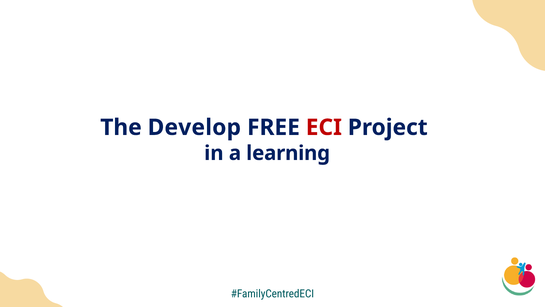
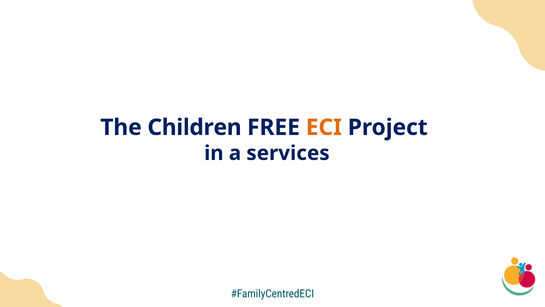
Develop: Develop -> Children (195, 127)
ECI colour: red -> orange (324, 127)
learning: learning -> services (288, 153)
